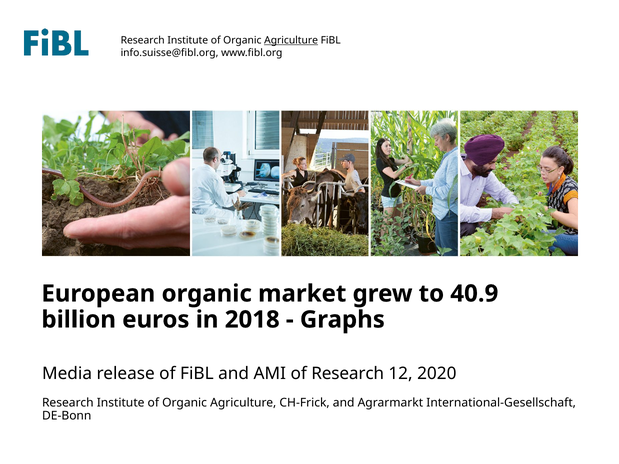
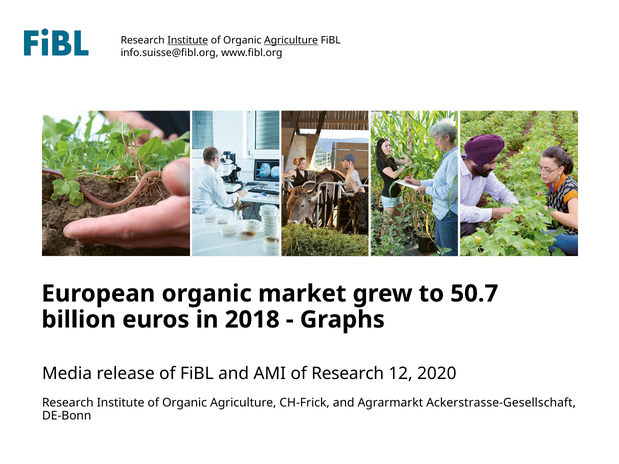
Institute underline: none -> present (188, 40)
40.9: 40.9 -> 50.7 (474, 294)
International-Gesellschaft: International-Gesellschaft -> Ackerstrasse-Gesellschaft (501, 403)
